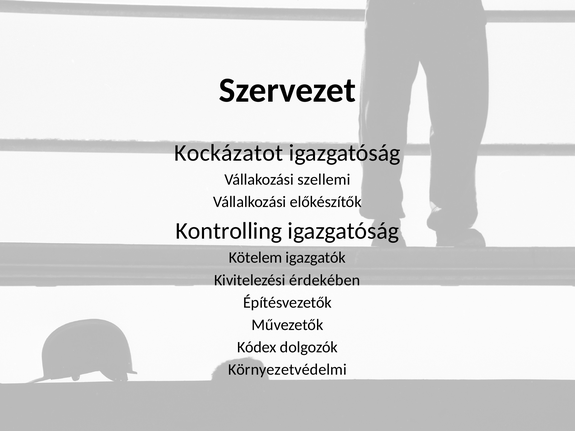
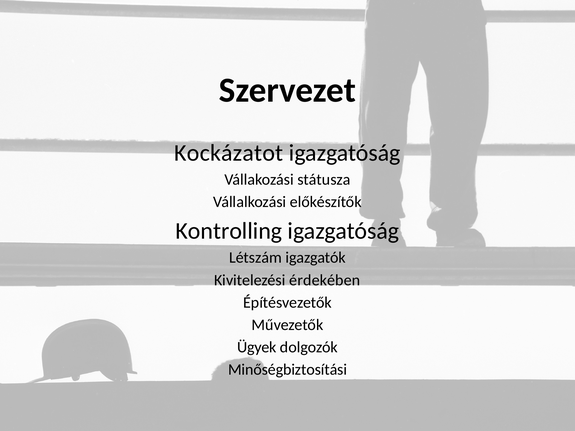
szellemi: szellemi -> státusza (324, 180)
Kötelem: Kötelem -> Létszám (255, 258)
Kódex: Kódex -> Ügyek (257, 347)
Környezetvédelmi: Környezetvédelmi -> Minőségbiztosítási (288, 370)
